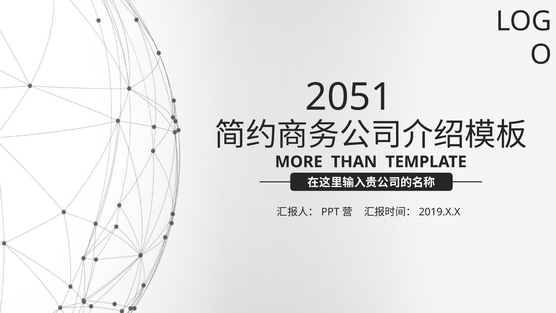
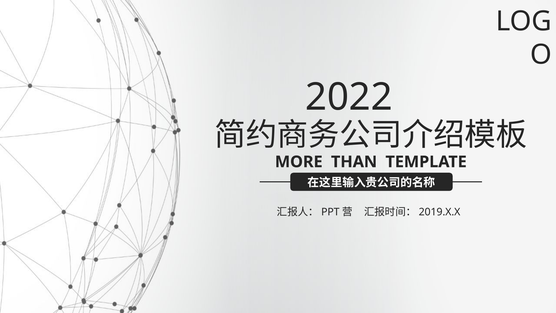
2051: 2051 -> 2022 (349, 97)
